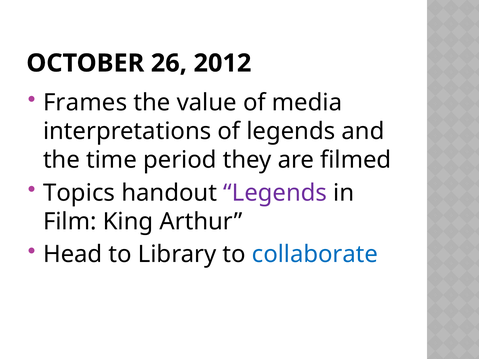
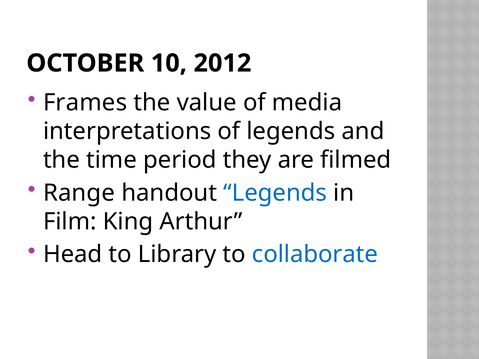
26: 26 -> 10 (169, 63)
Topics: Topics -> Range (79, 193)
Legends colour: purple -> blue (275, 193)
